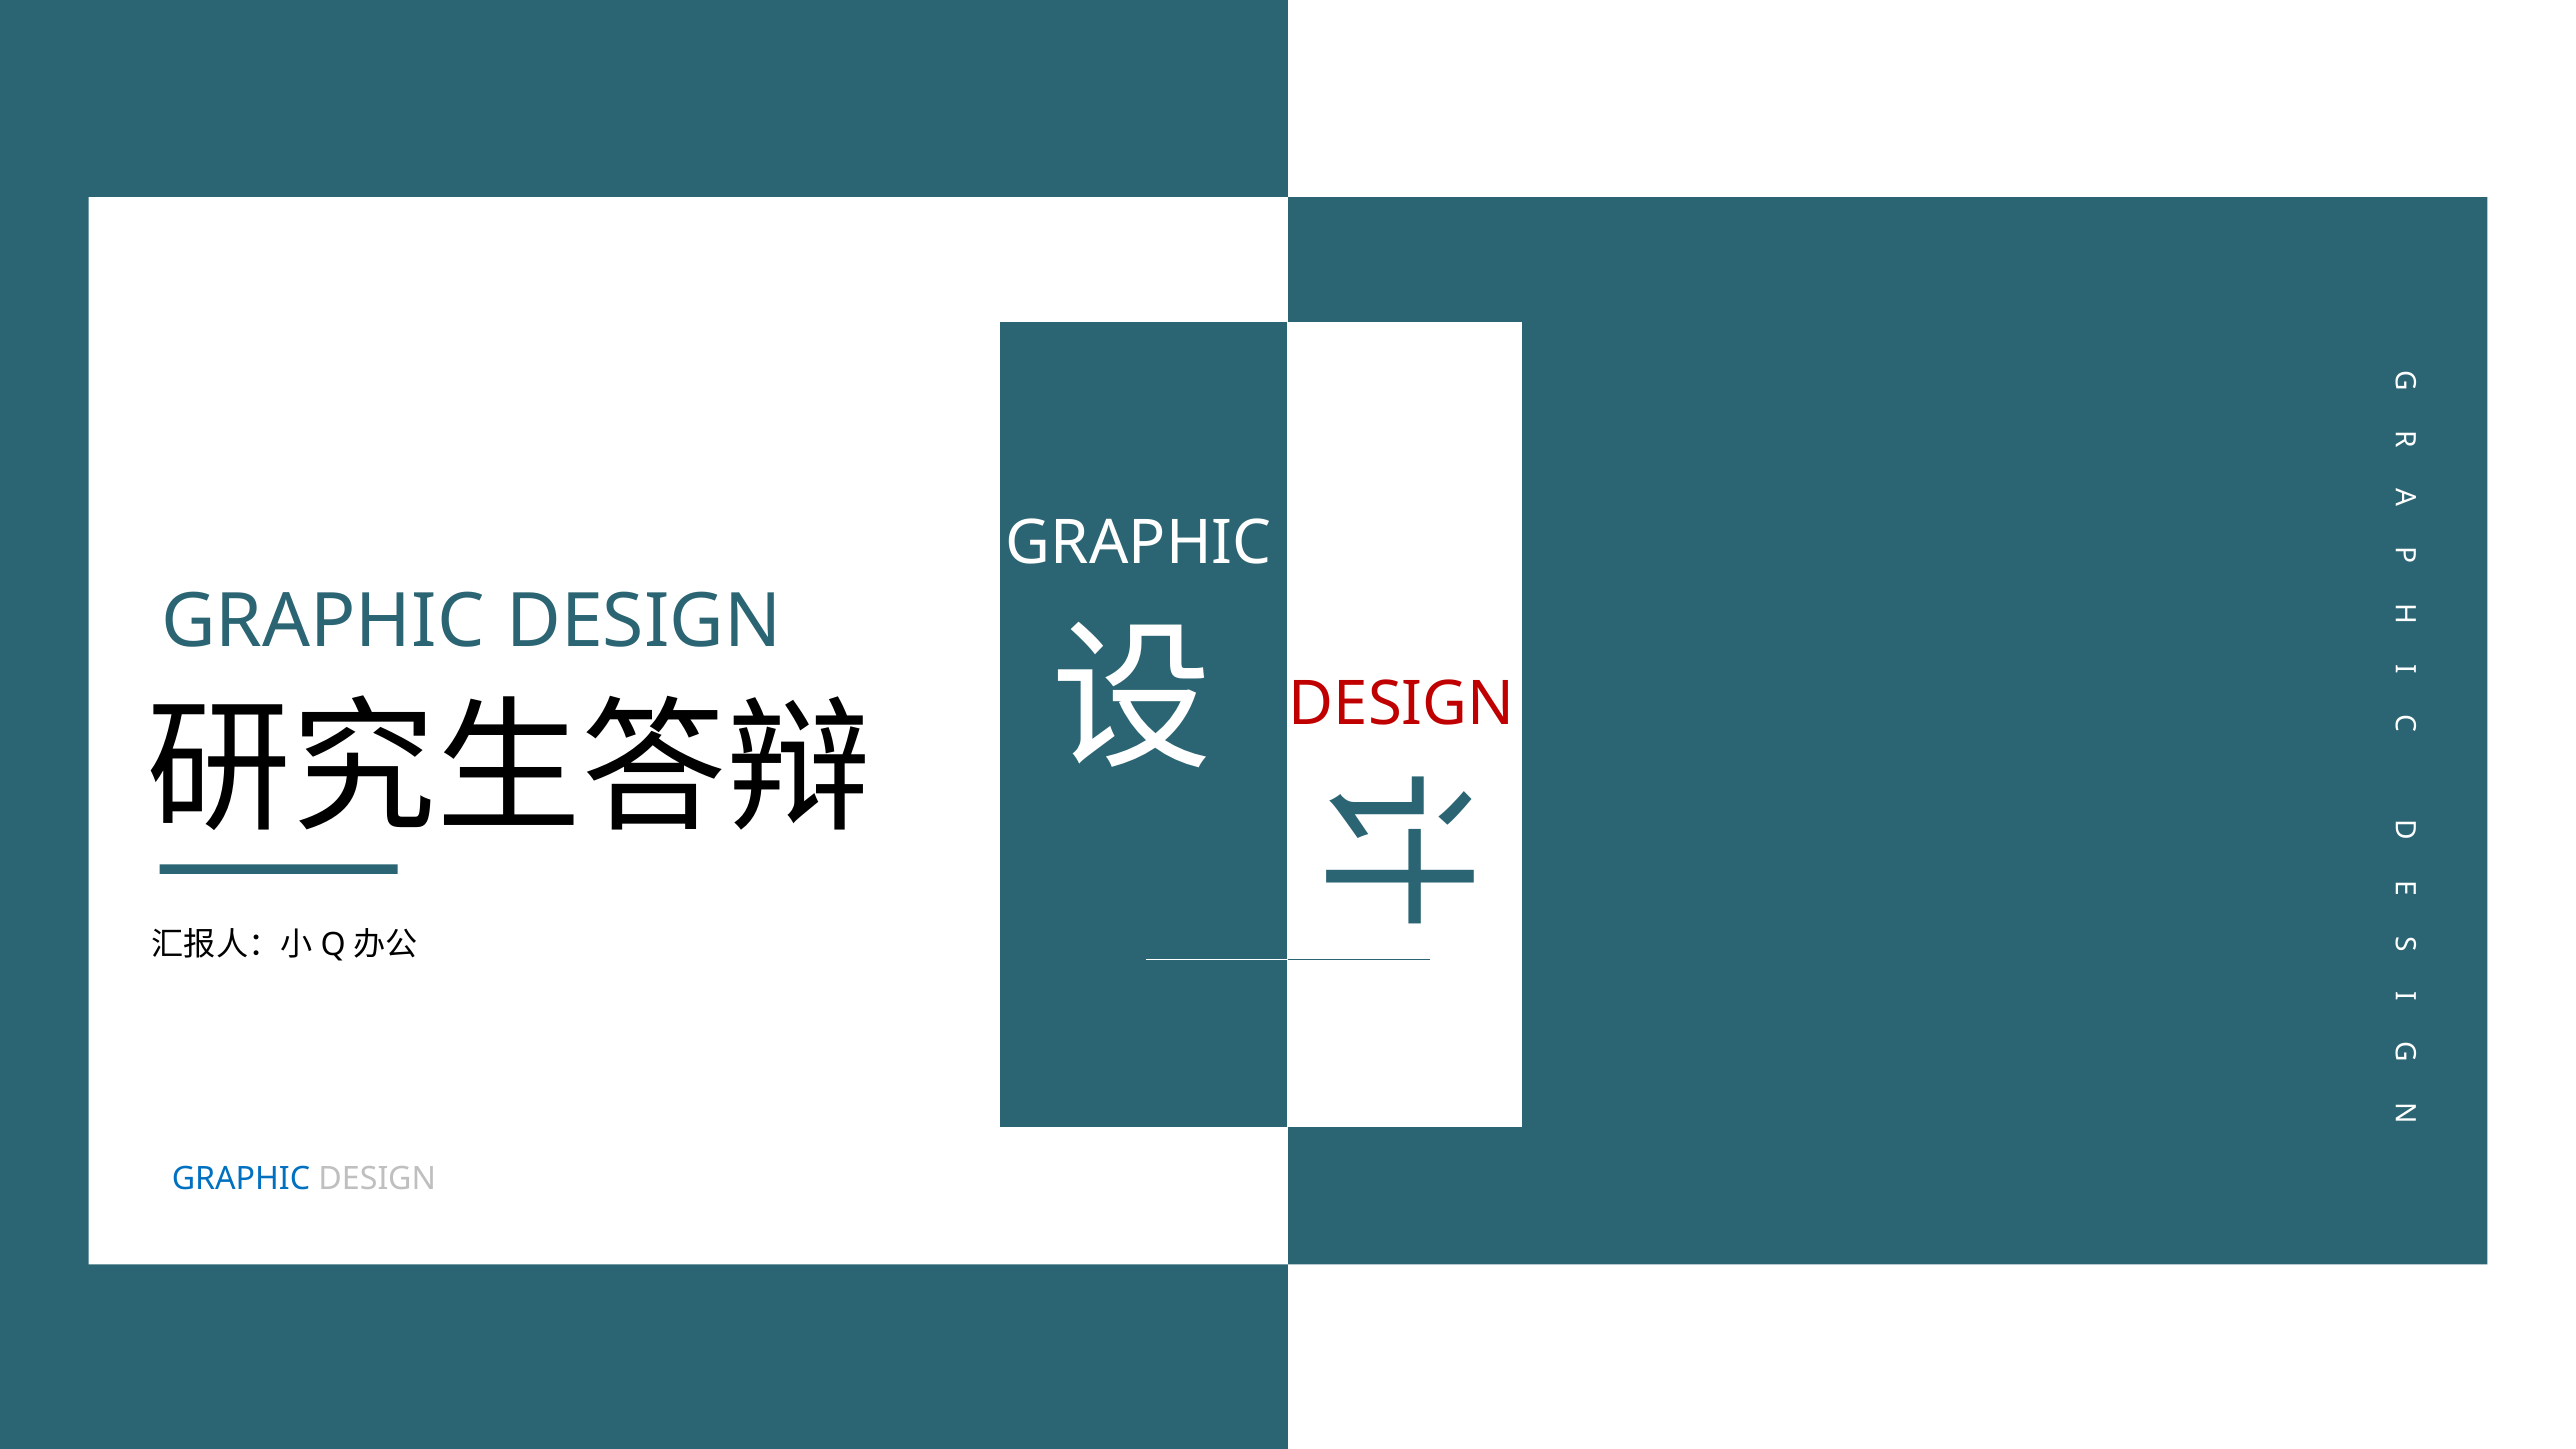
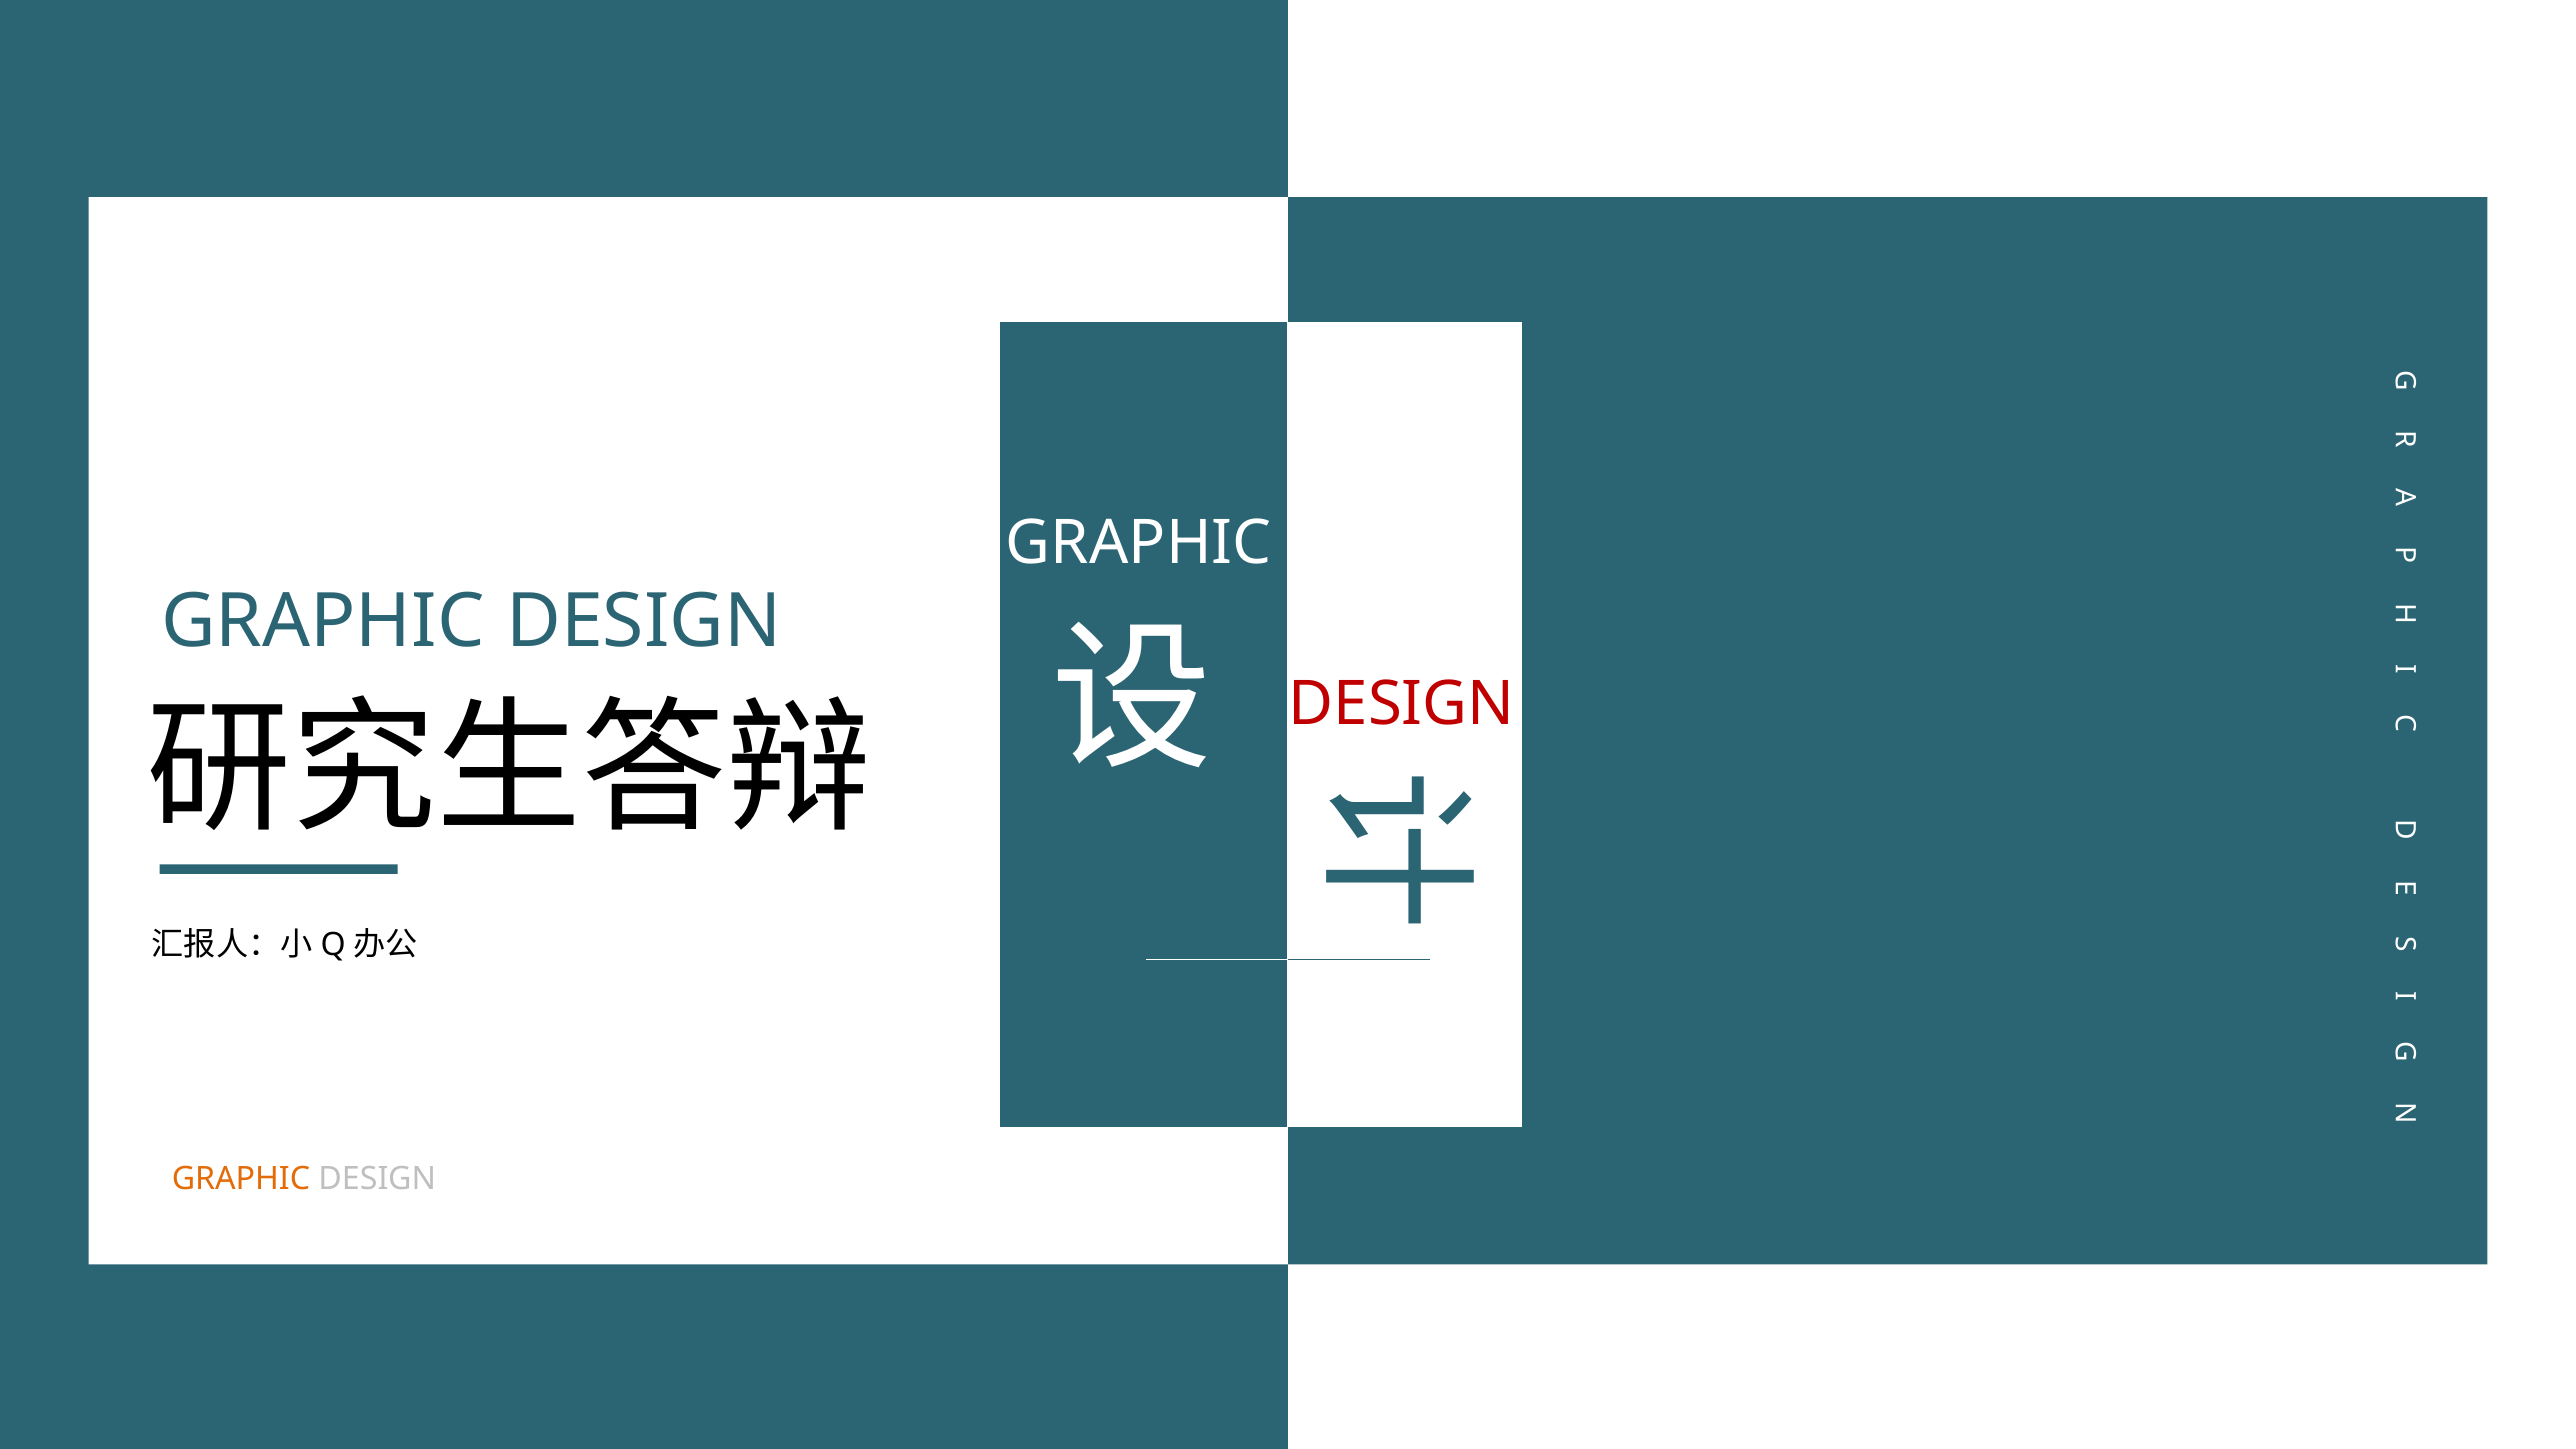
GRAPHIC colour: blue -> orange (241, 1179)
